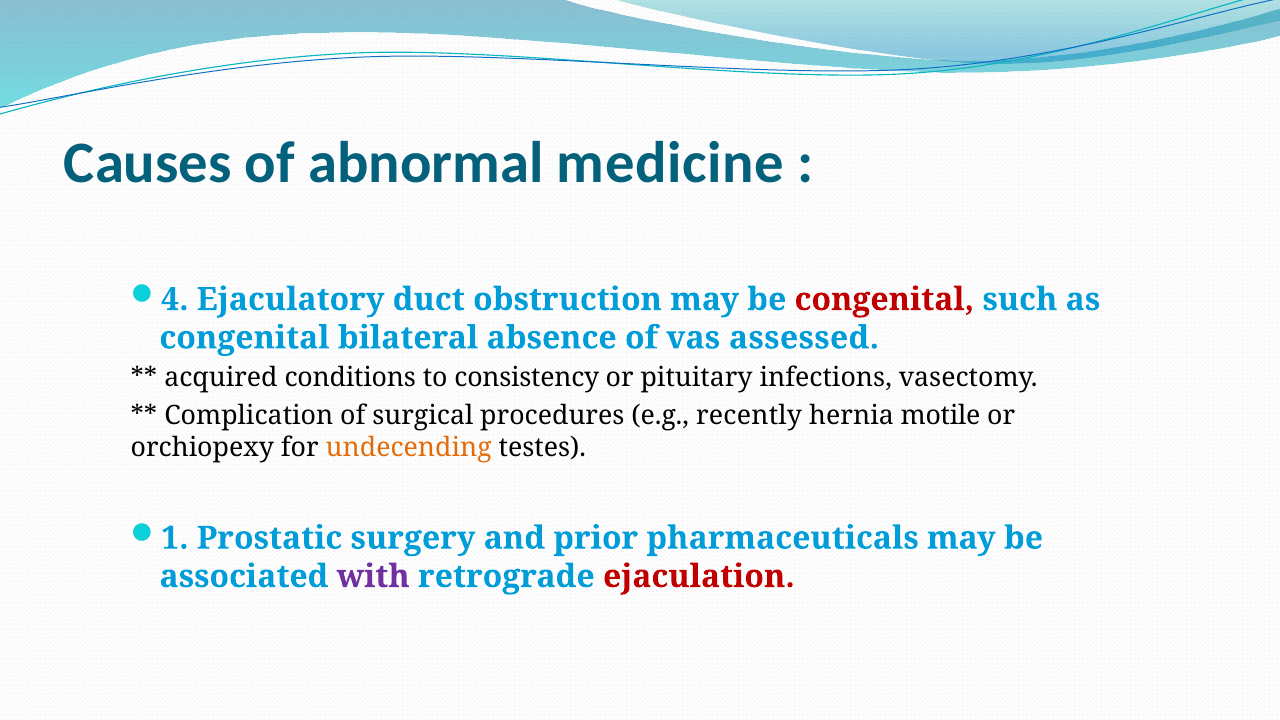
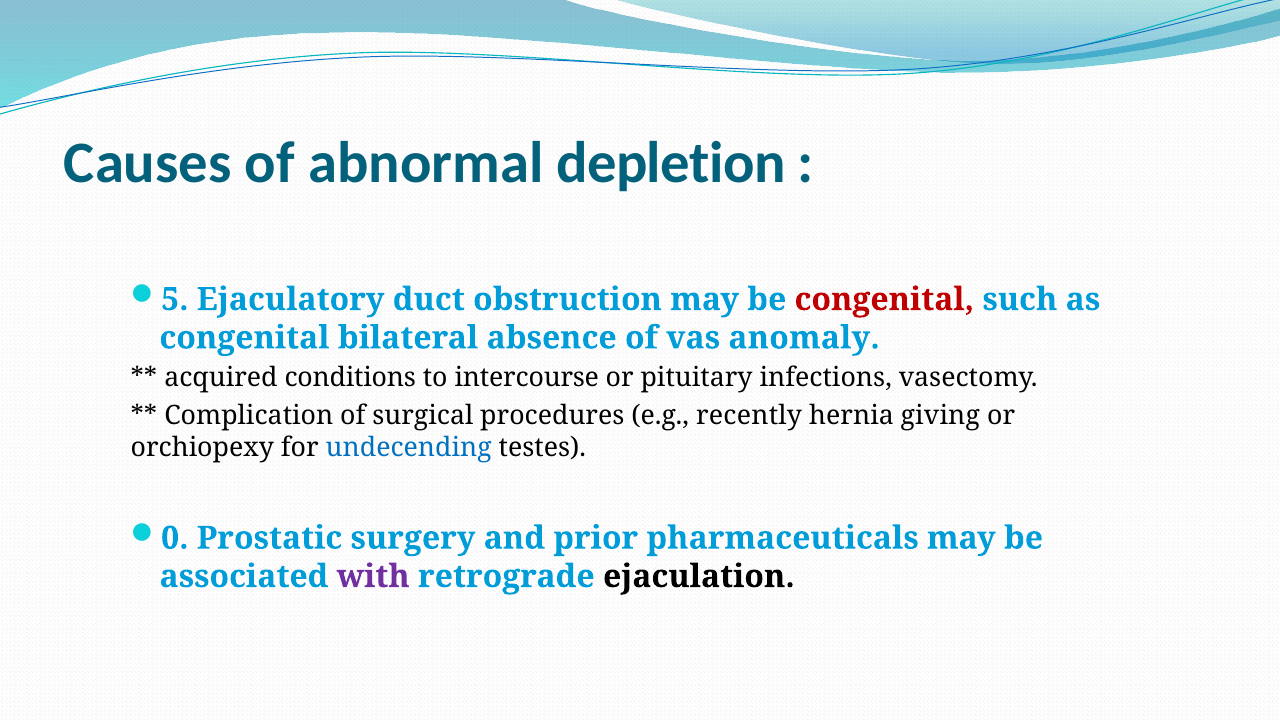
medicine: medicine -> depletion (671, 163)
4: 4 -> 5 (175, 300)
assessed: assessed -> anomaly (804, 338)
consistency: consistency -> intercourse (527, 378)
motile: motile -> giving (940, 415)
undecending colour: orange -> blue (409, 448)
1: 1 -> 0 (175, 538)
ejaculation colour: red -> black (699, 577)
